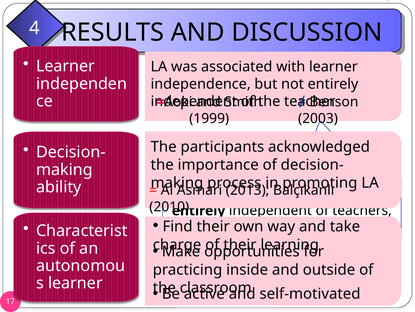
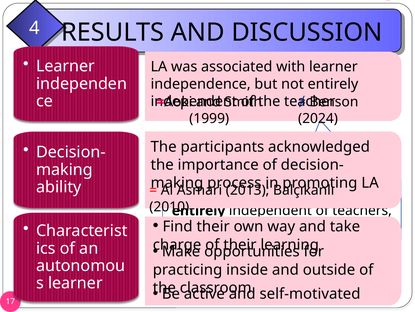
2003: 2003 -> 2024 (318, 118)
